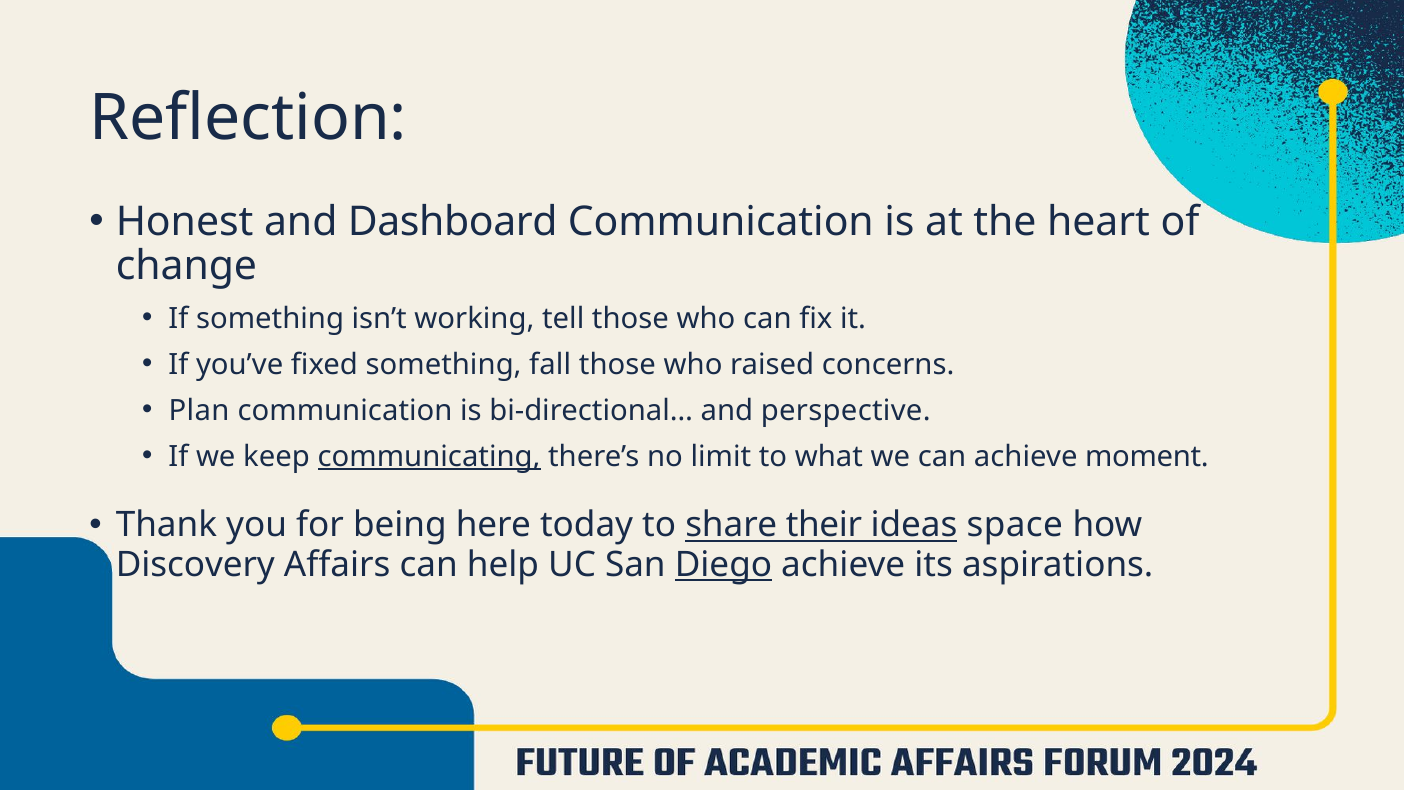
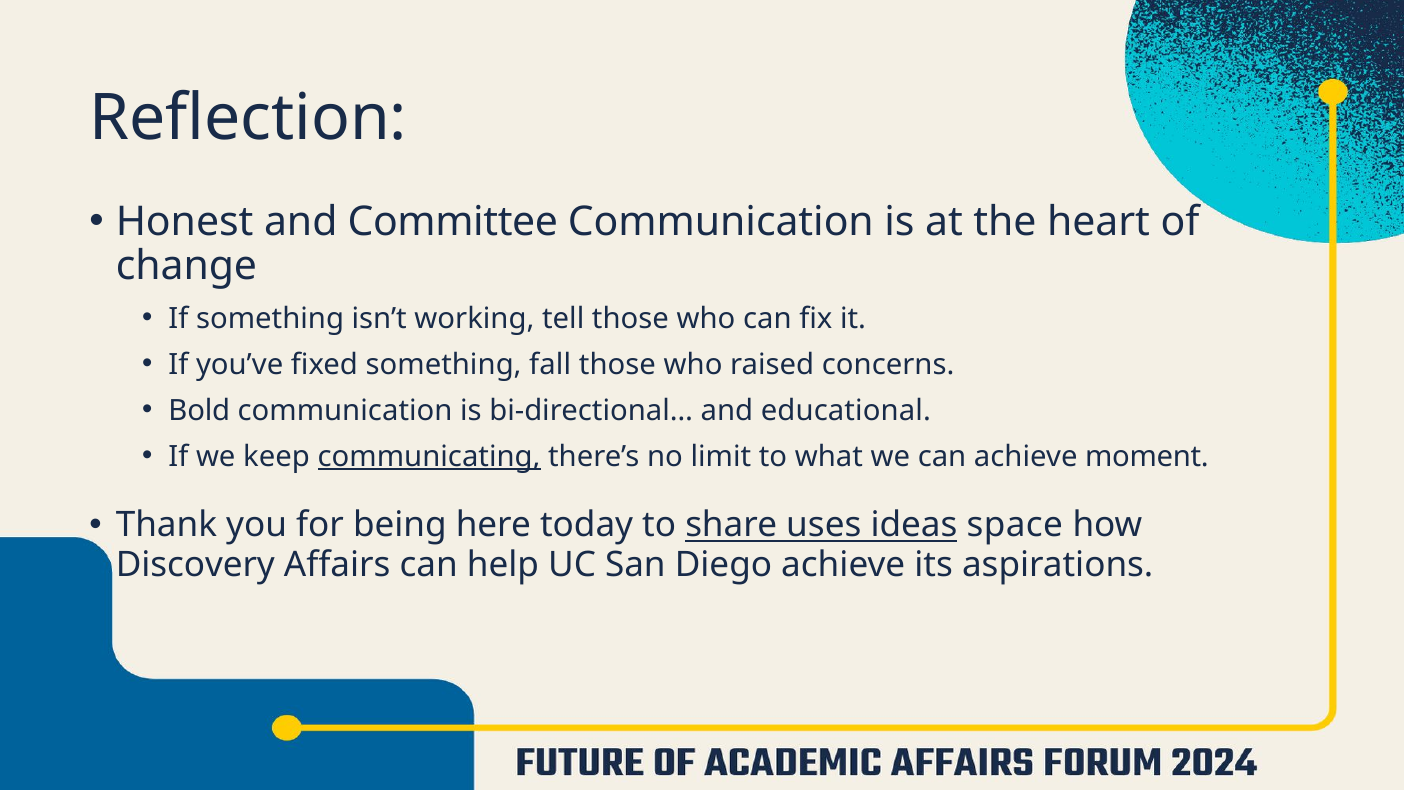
Dashboard: Dashboard -> Committee (453, 222)
Plan: Plan -> Bold (199, 411)
perspective: perspective -> educational (846, 411)
their: their -> uses (824, 525)
Diego underline: present -> none (723, 565)
